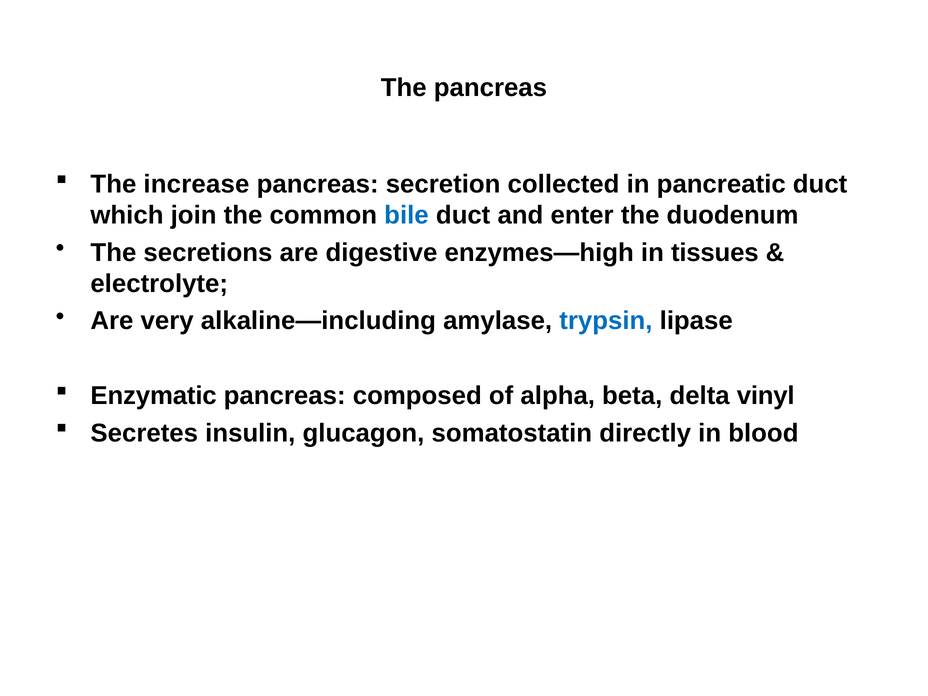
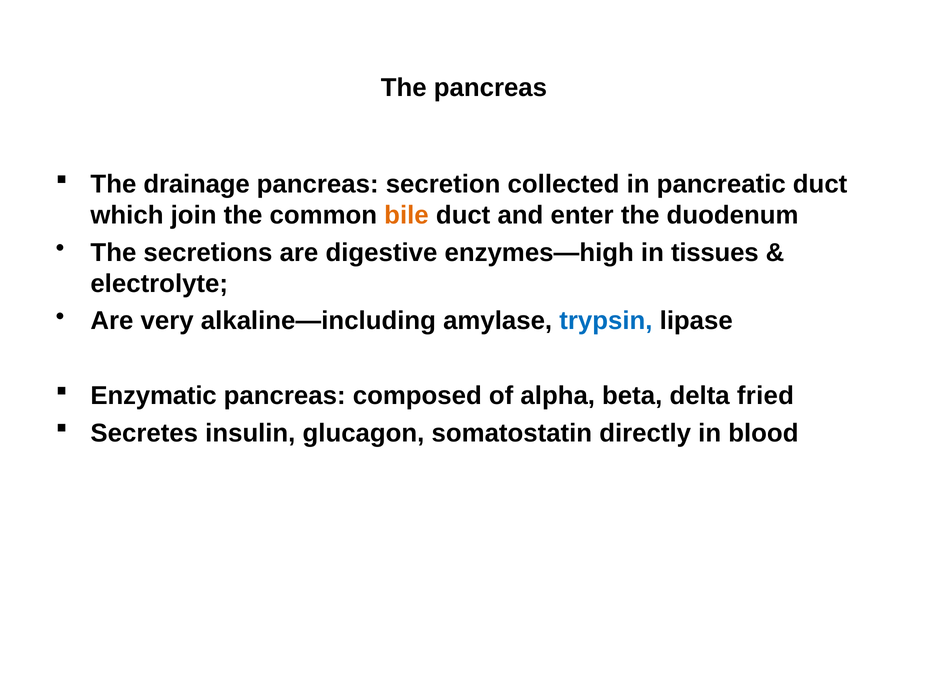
increase: increase -> drainage (197, 184)
bile colour: blue -> orange (406, 215)
vinyl: vinyl -> fried (765, 396)
